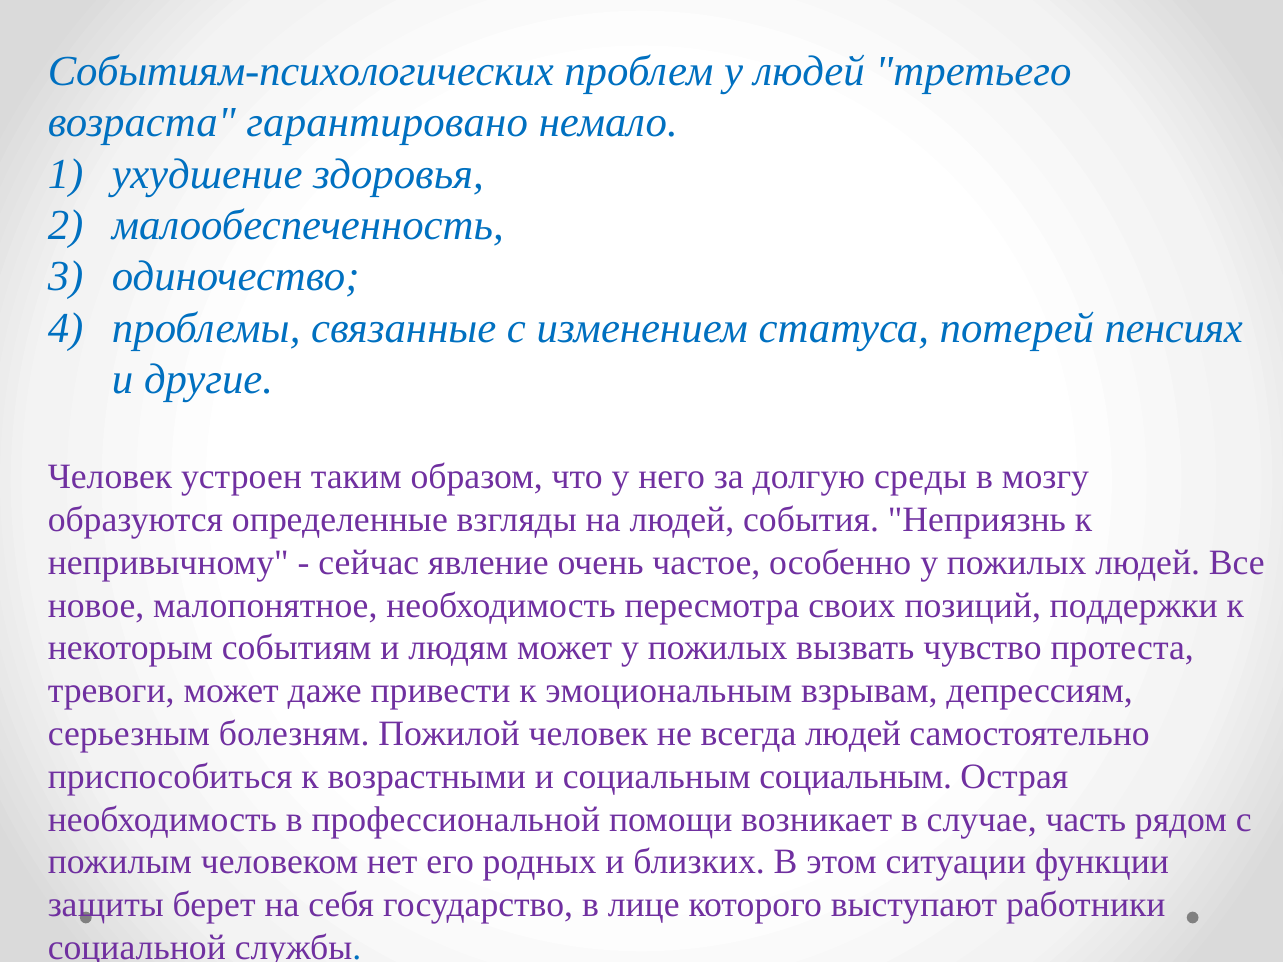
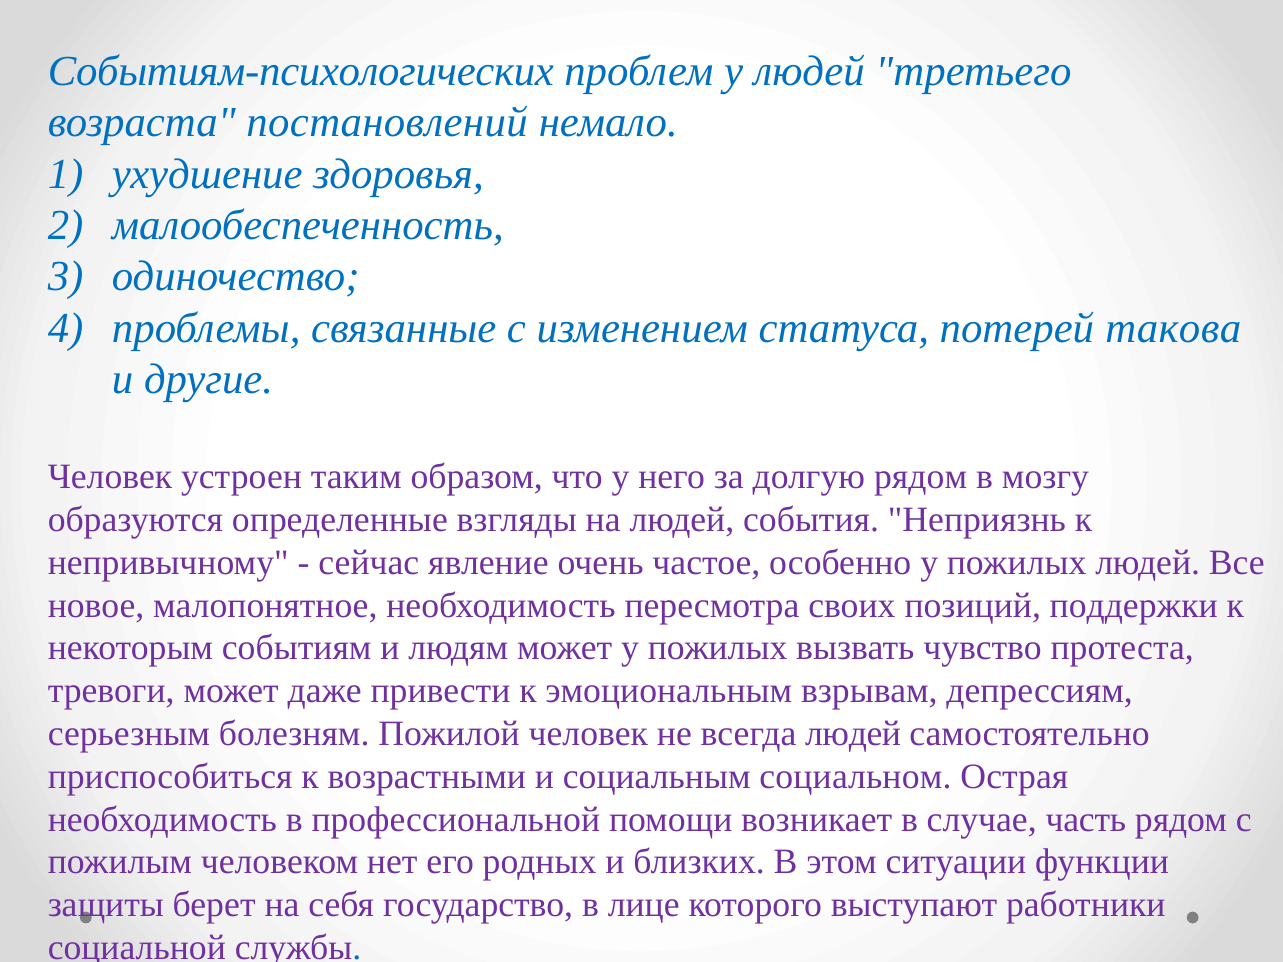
гарантировано: гарантировано -> постановлений (387, 123)
пенсиях: пенсиях -> такова (1173, 328)
долгую среды: среды -> рядом (921, 477)
социальным социальным: социальным -> социальном (855, 777)
